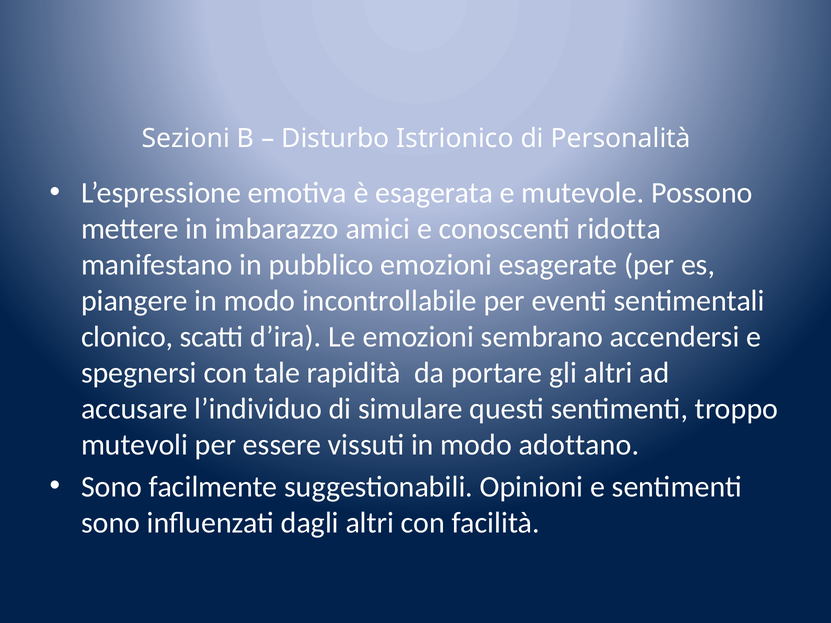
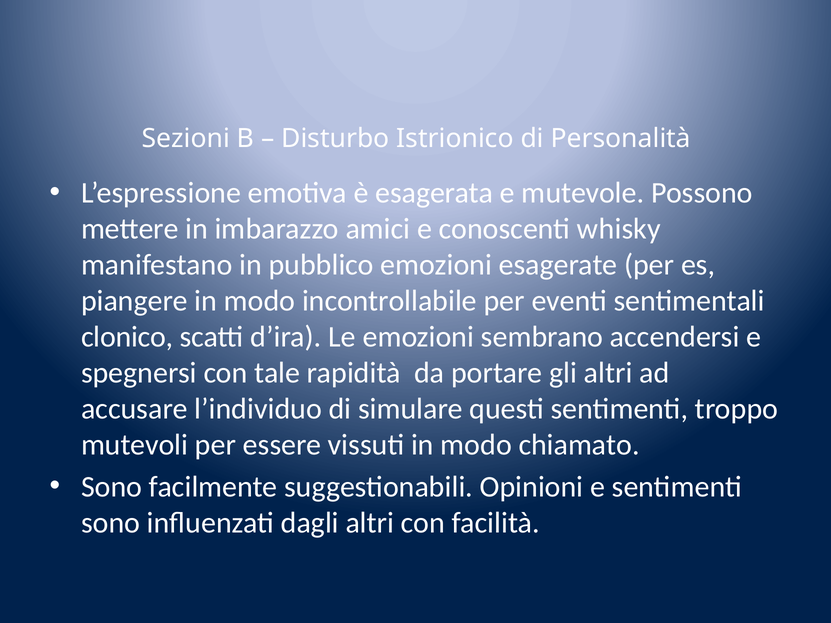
ridotta: ridotta -> whisky (619, 229)
adottano: adottano -> chiamato (579, 445)
